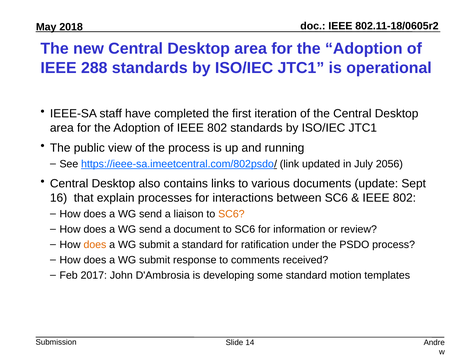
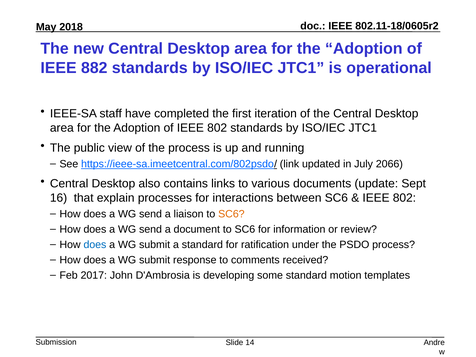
288: 288 -> 882 (94, 68)
2056: 2056 -> 2066 (389, 164)
does colour: orange -> blue (95, 245)
